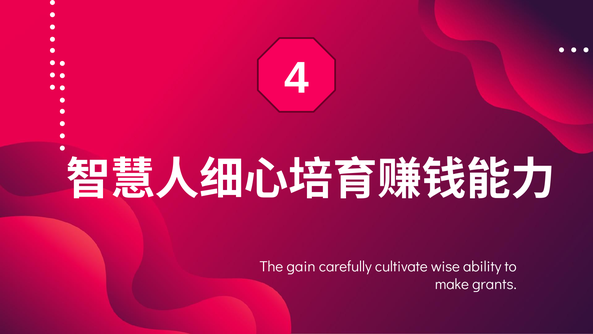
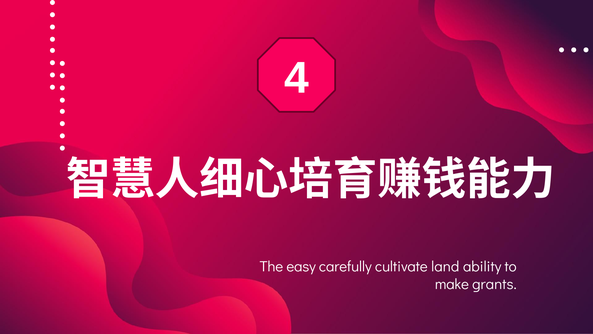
gain: gain -> easy (301, 266)
wise: wise -> land (445, 266)
